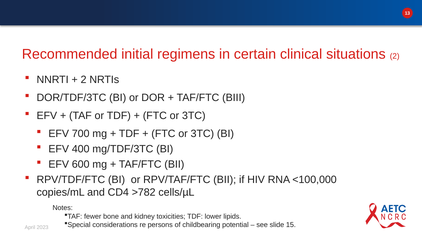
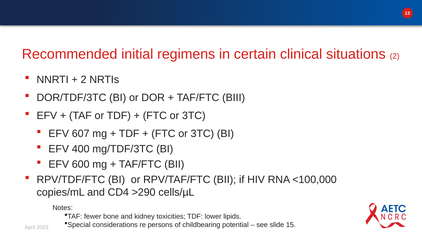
700: 700 -> 607 (81, 133)
>782: >782 -> >290 (144, 192)
